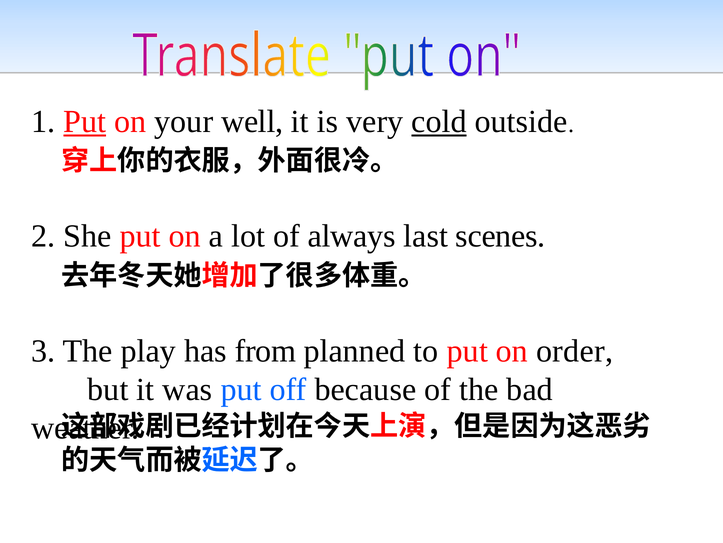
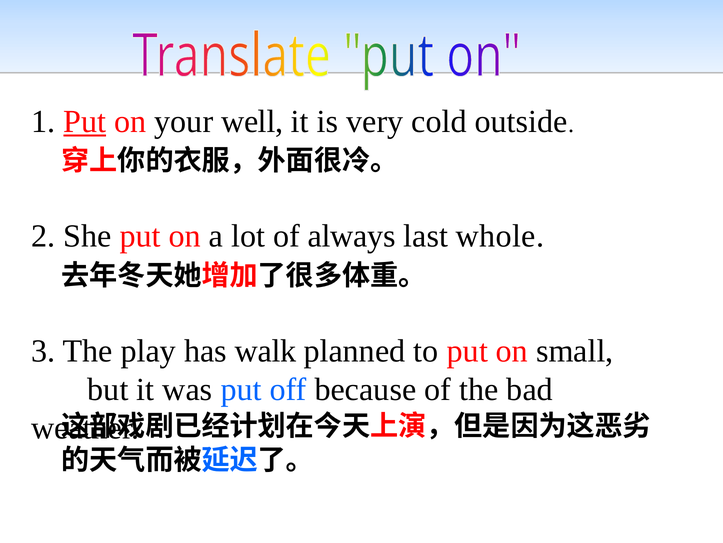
cold underline: present -> none (439, 121)
scenes: scenes -> whole (500, 236)
from: from -> walk (265, 350)
order: order -> small (575, 350)
